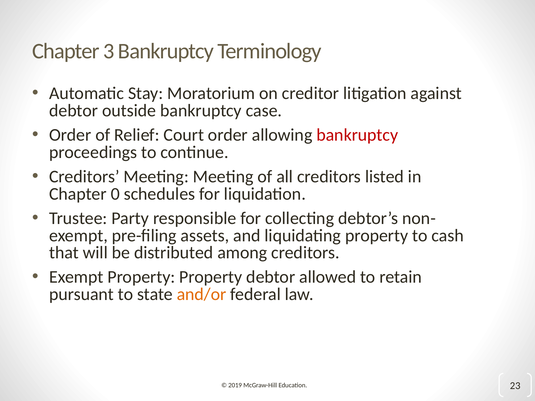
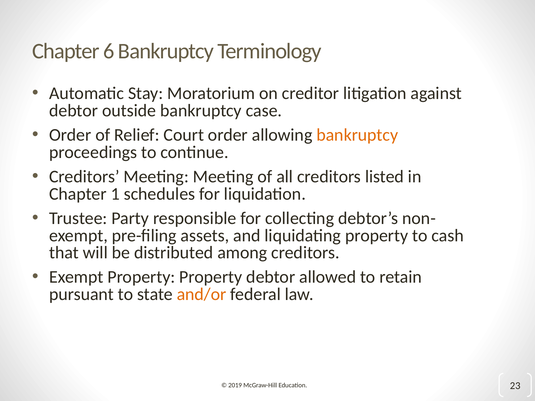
3: 3 -> 6 (109, 51)
bankruptcy colour: red -> orange (357, 135)
0: 0 -> 1 (115, 194)
